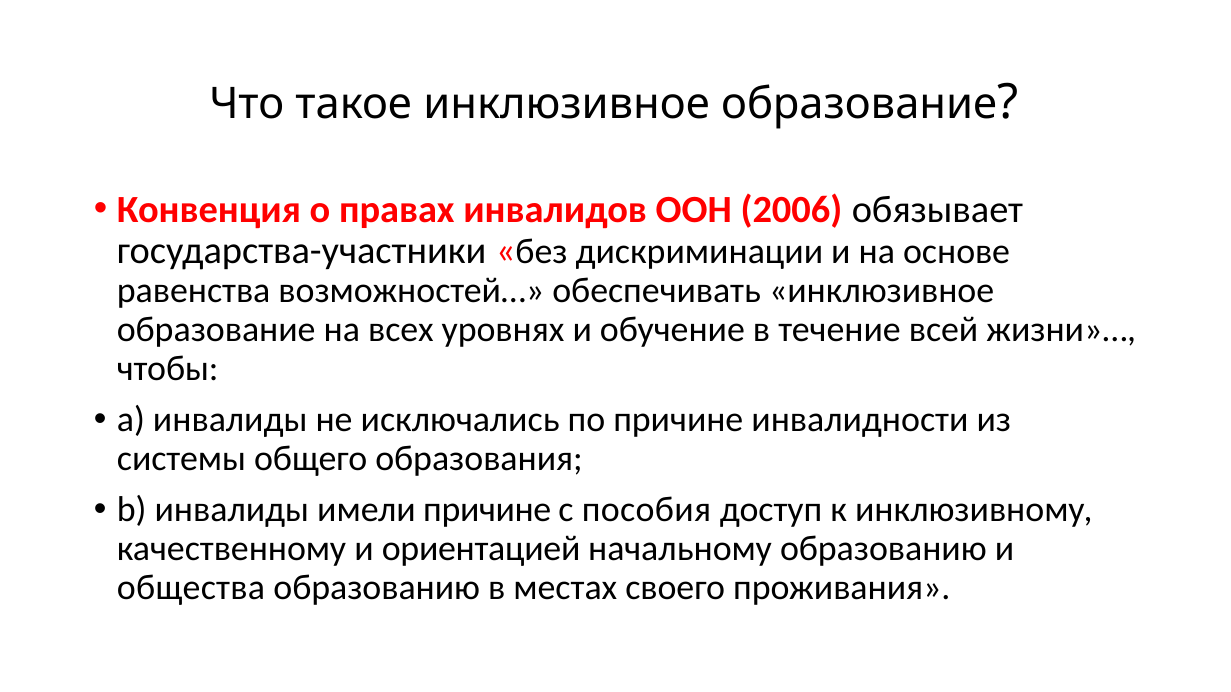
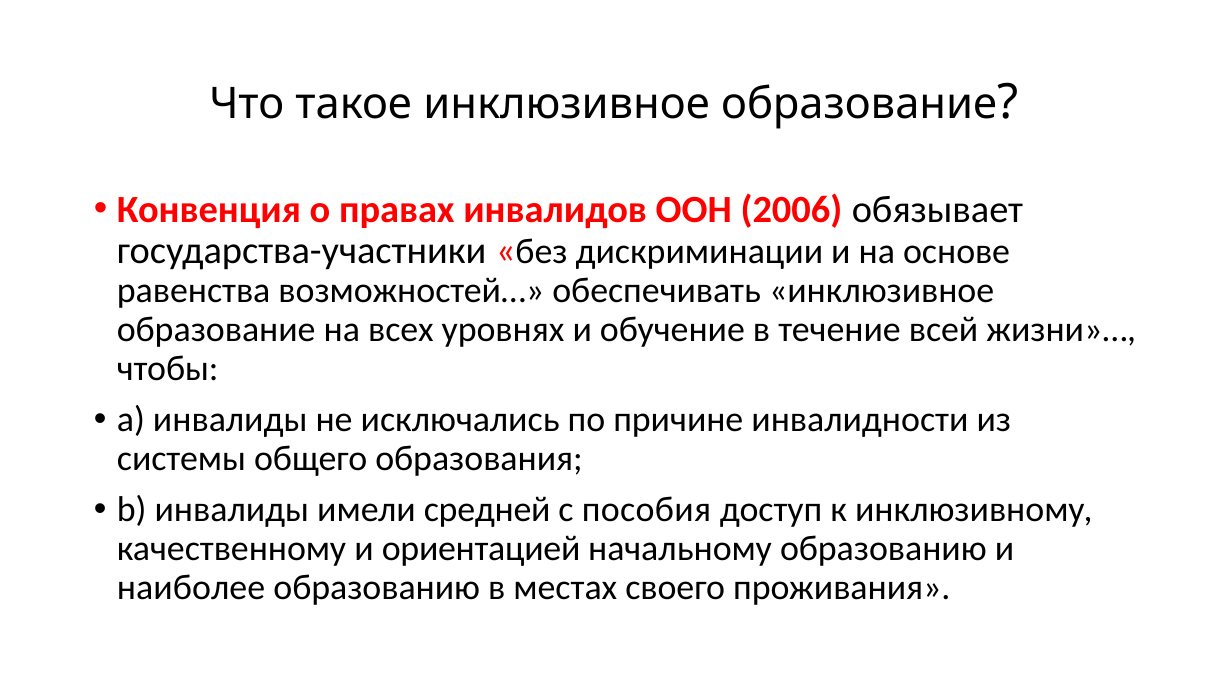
имели причине: причине -> средней (487, 510)
общества: общества -> наиболее (191, 588)
